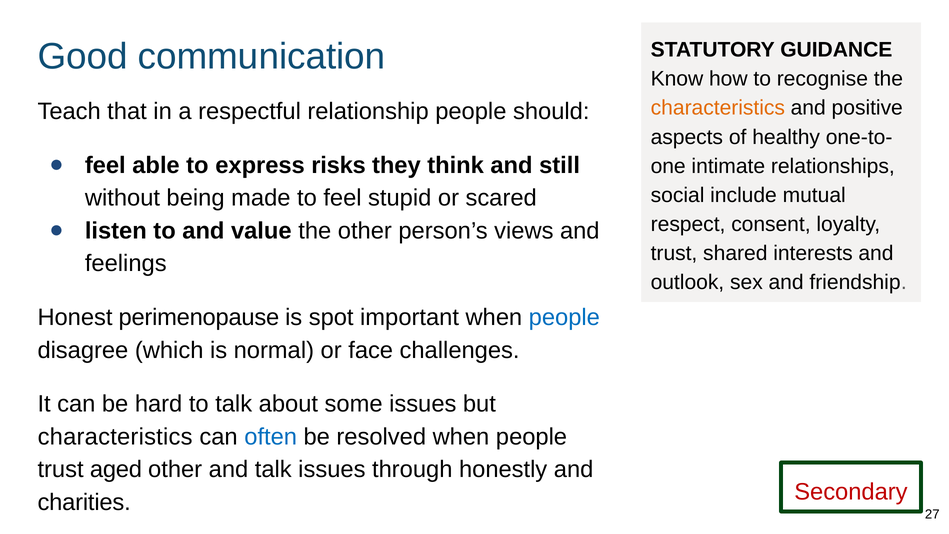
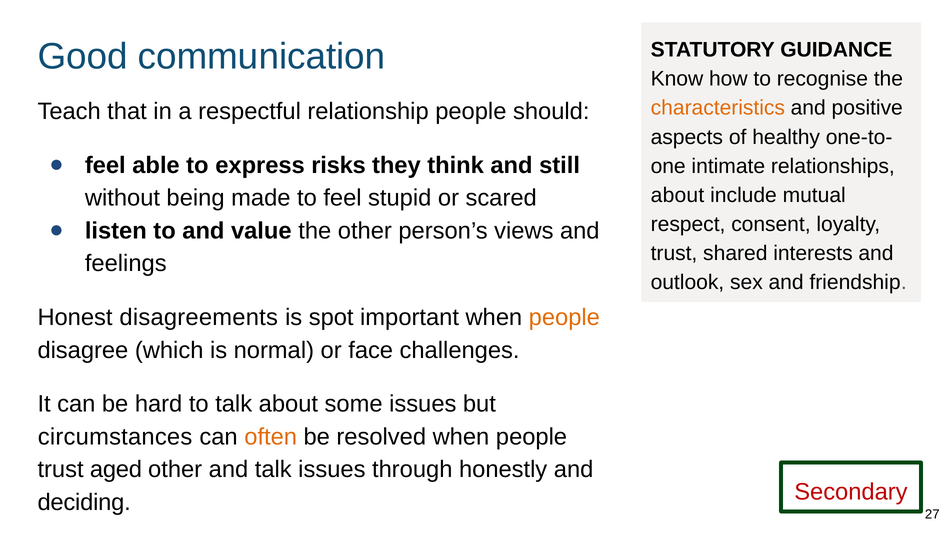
social: social -> about (677, 195)
perimenopause: perimenopause -> disagreements (199, 317)
people colour: blue -> orange (564, 317)
characteristics: characteristics -> circumstances (115, 437)
often colour: blue -> orange (271, 437)
charities: charities -> deciding (84, 502)
